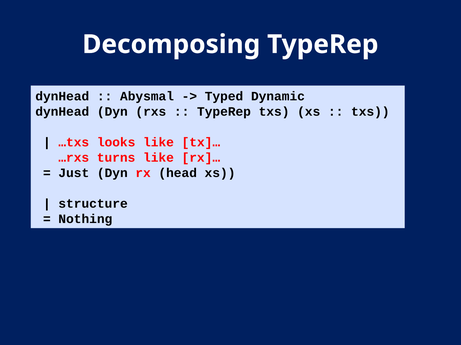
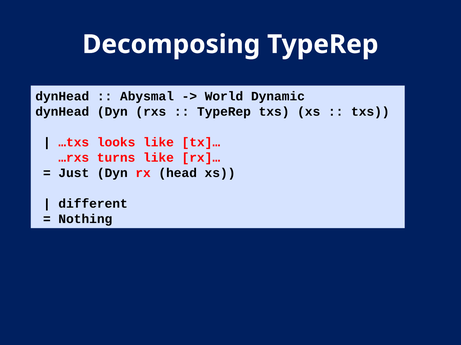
Typed: Typed -> World (224, 97)
structure: structure -> different (93, 204)
